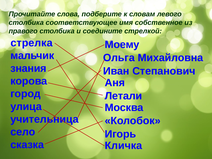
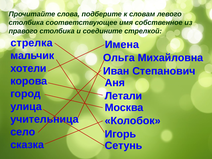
Моему: Моему -> Имена (122, 45)
знания: знания -> хотели (28, 68)
Кличка: Кличка -> Сетунь (124, 146)
